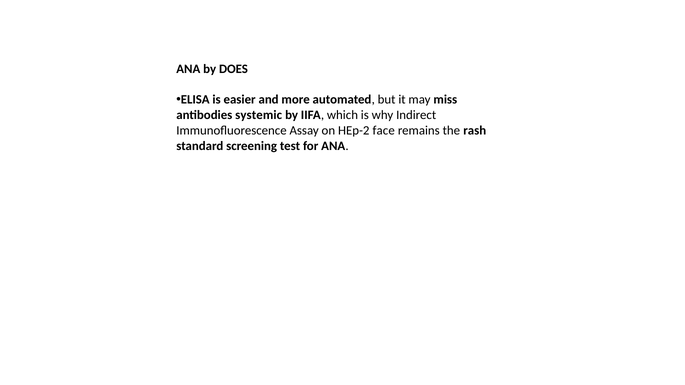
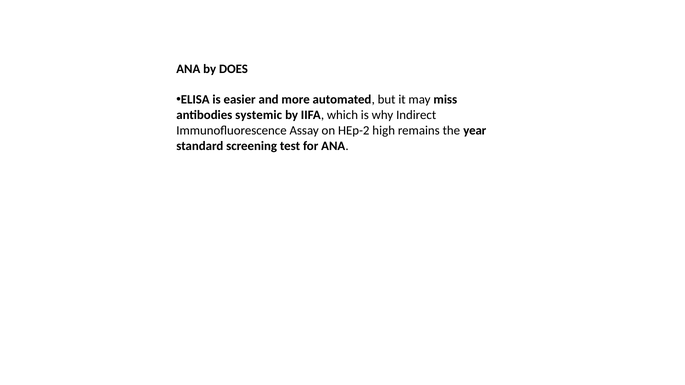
face: face -> high (384, 131)
rash: rash -> year (475, 131)
